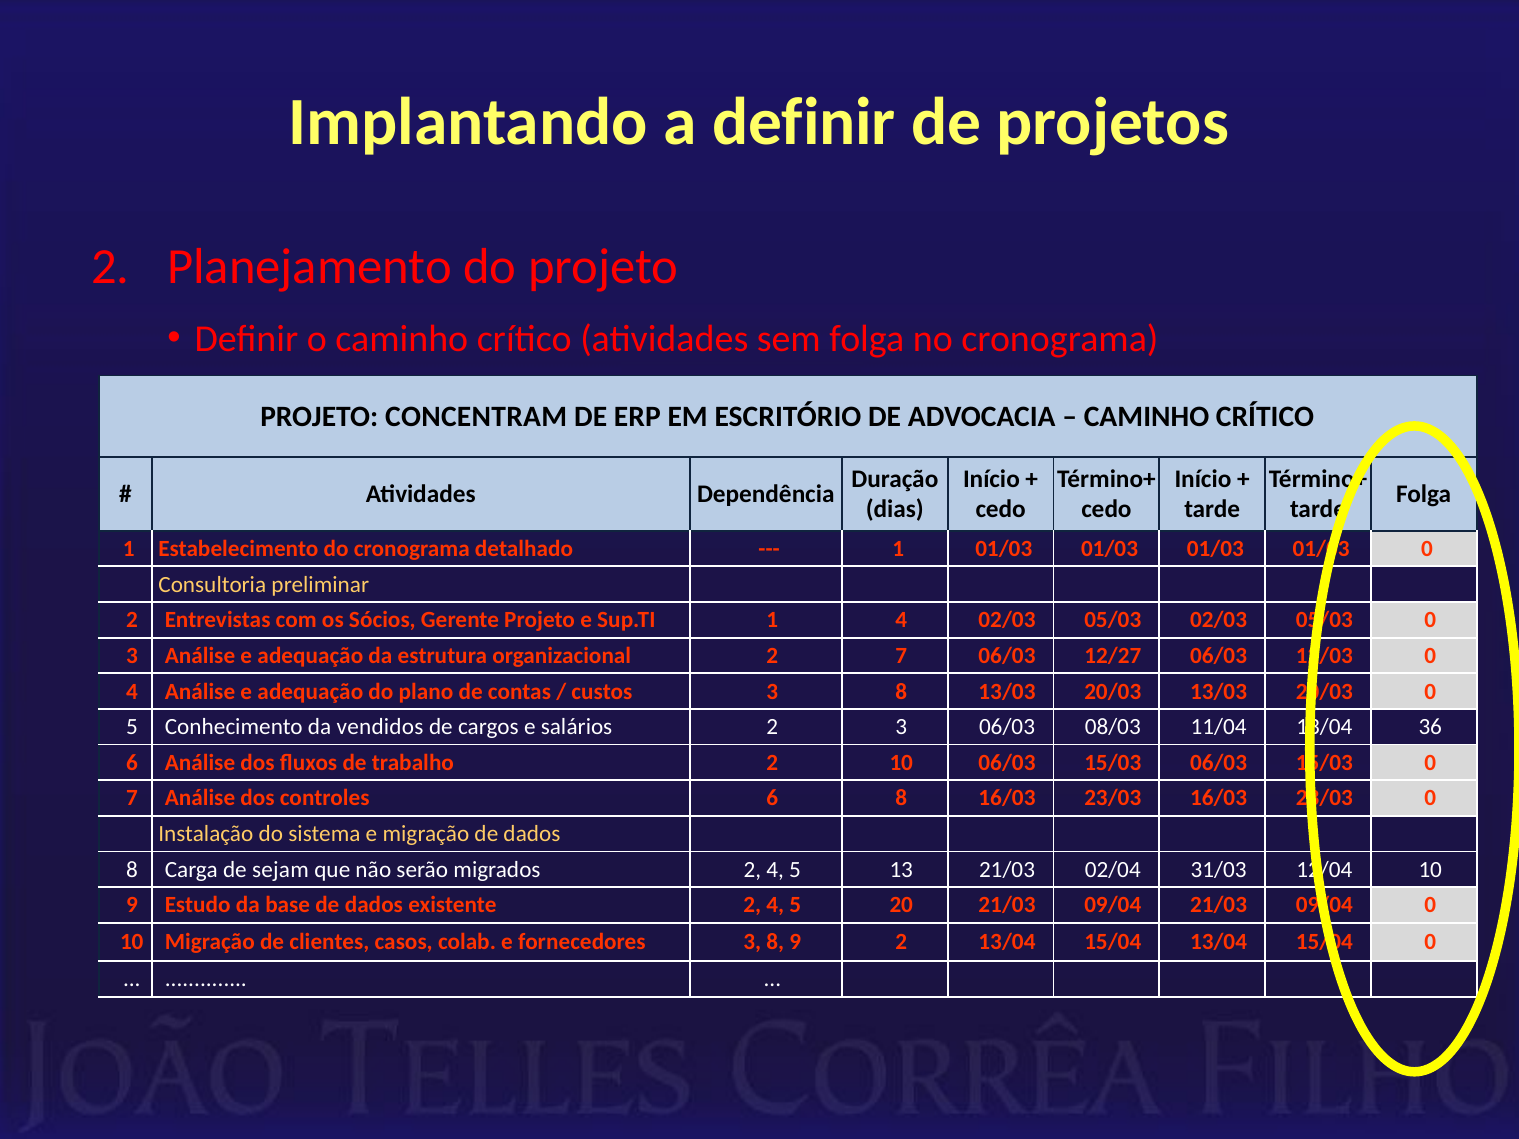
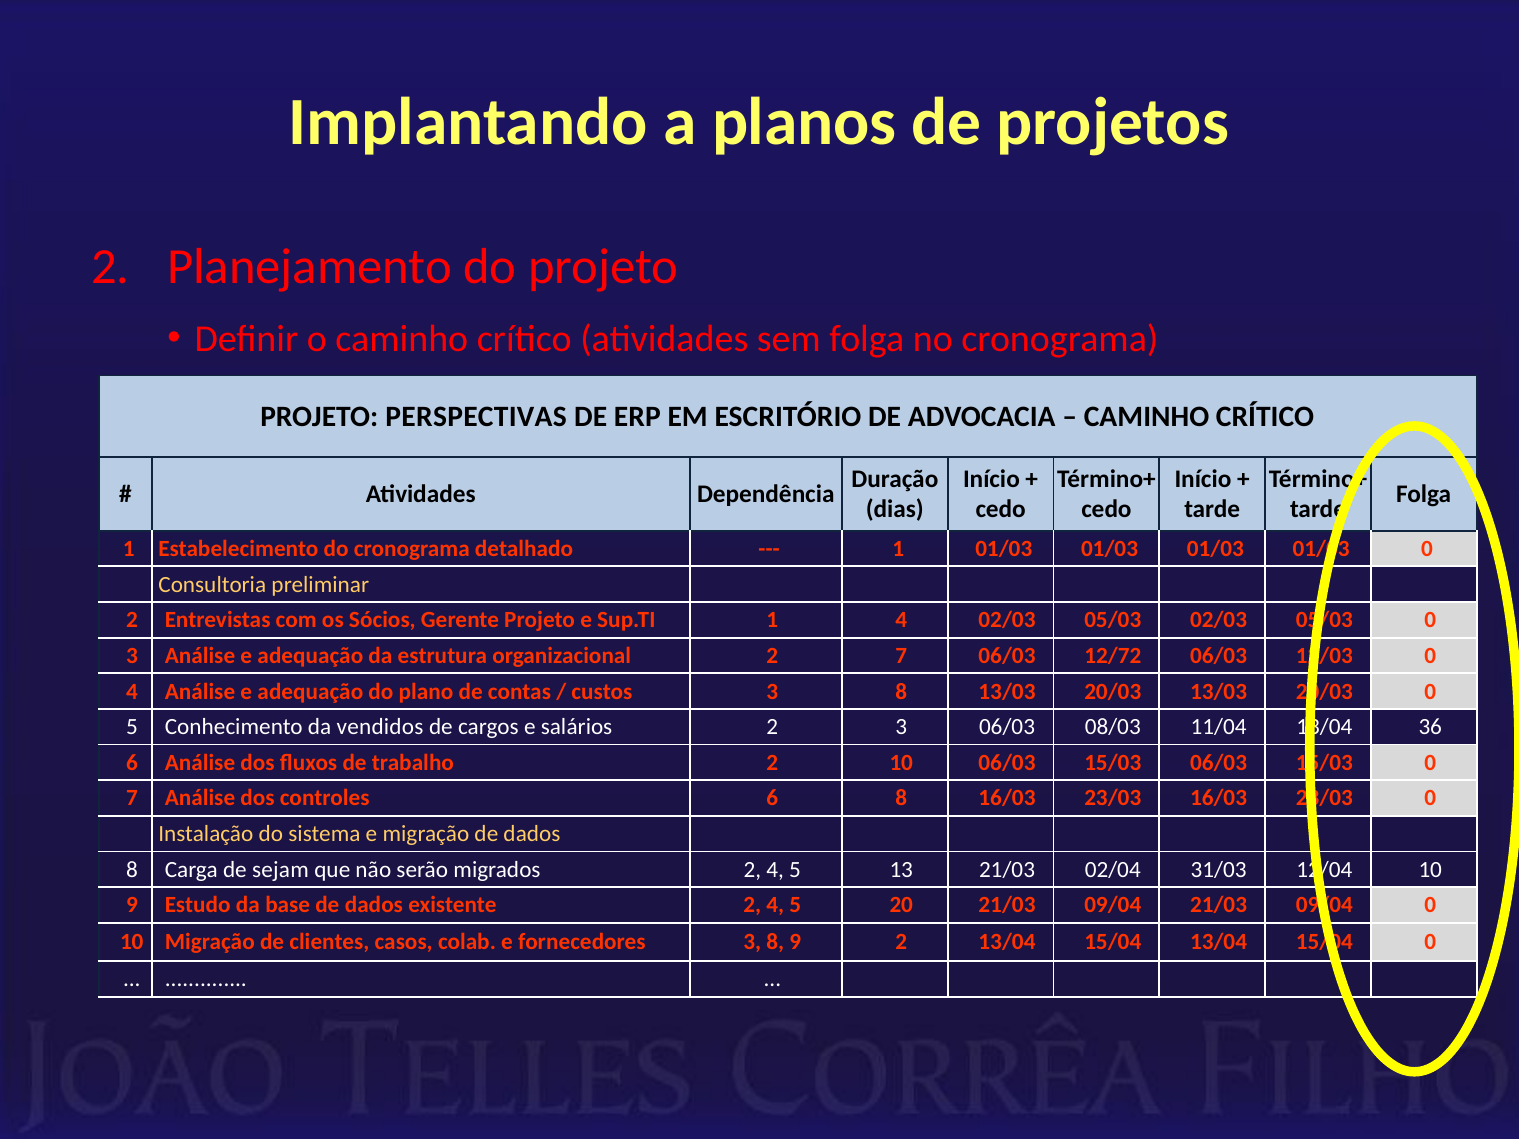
a definir: definir -> planos (804, 122)
CONCENTRAM: CONCENTRAM -> PERSPECTIVAS (476, 417)
12/27: 12/27 -> 12/72 (1113, 656)
